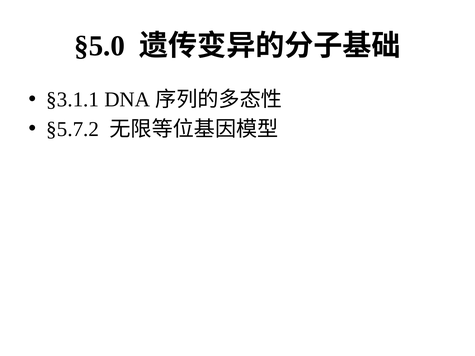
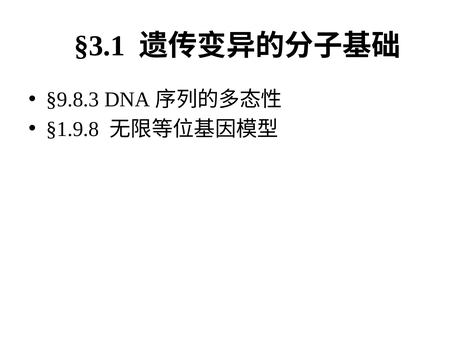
§5.0: §5.0 -> §3.1 (100, 46)
§3.1.1: §3.1.1 -> §9.8.3 (73, 100)
§5.7.2: §5.7.2 -> §1.9.8 (73, 129)
